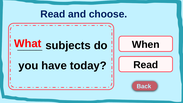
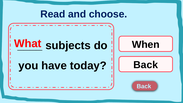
today Read: Read -> Back (146, 65)
